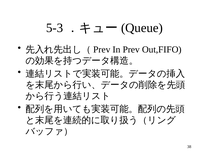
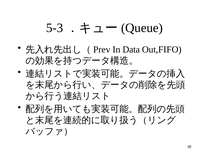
In Prev: Prev -> Data (131, 49)
